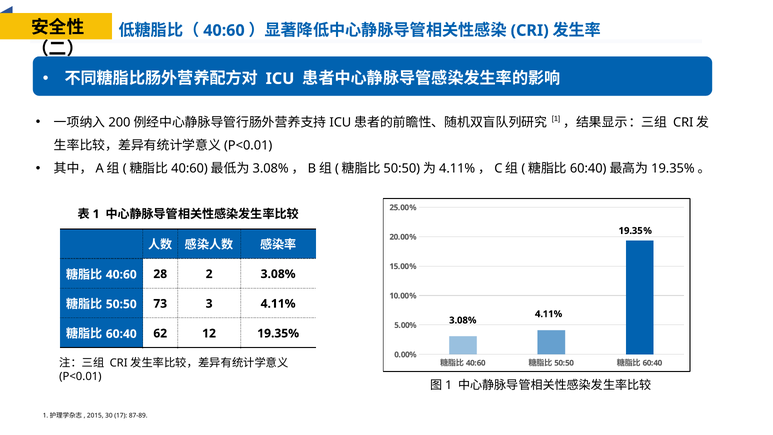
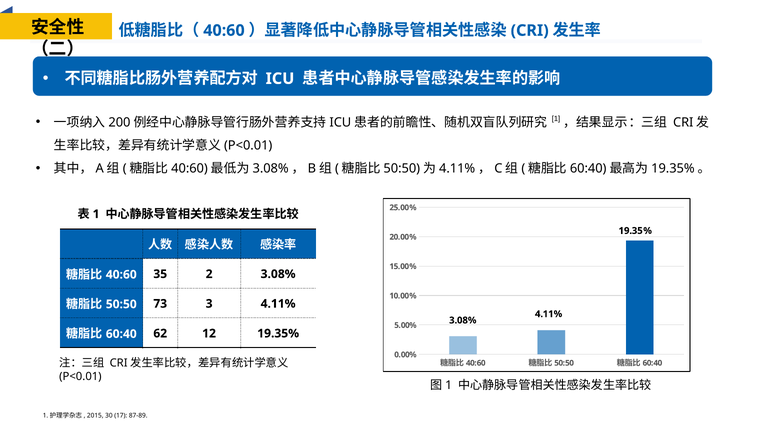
28: 28 -> 35 (160, 274)
